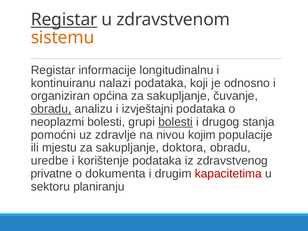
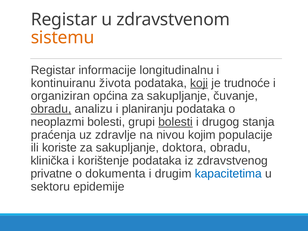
Registar underline: present -> none (64, 20)
nalazi: nalazi -> života (115, 83)
koji underline: none -> present (199, 83)
odnosno: odnosno -> trudnoće (247, 83)
izvještajni: izvještajni -> planiranju (147, 109)
pomoćni: pomoćni -> praćenja (53, 135)
mjestu: mjestu -> koriste (59, 148)
uredbe: uredbe -> klinička (50, 161)
kapacitetima colour: red -> blue (228, 174)
planiranju: planiranju -> epidemije (99, 187)
